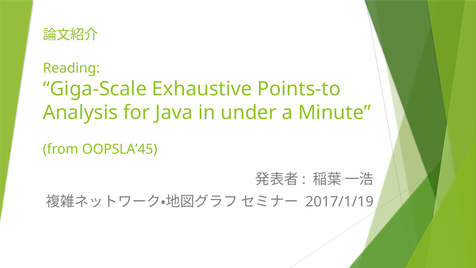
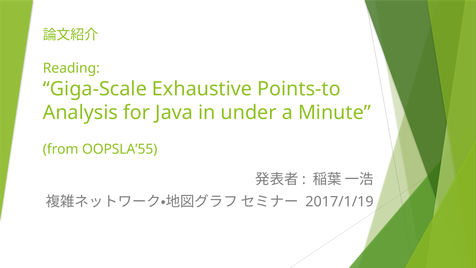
OOPSLA’45: OOPSLA’45 -> OOPSLA’55 (120, 149)
